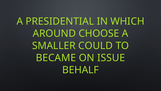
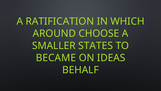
PRESIDENTIAL: PRESIDENTIAL -> RATIFICATION (60, 21)
COULD: COULD -> STATES (96, 45)
ISSUE: ISSUE -> IDEAS (111, 58)
